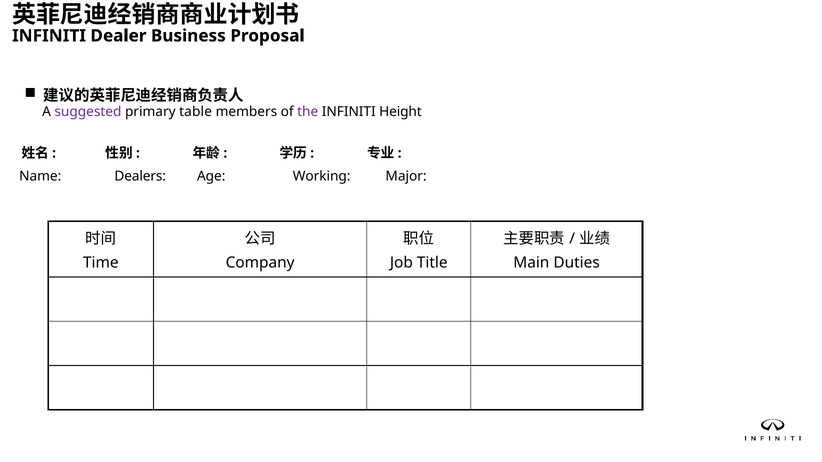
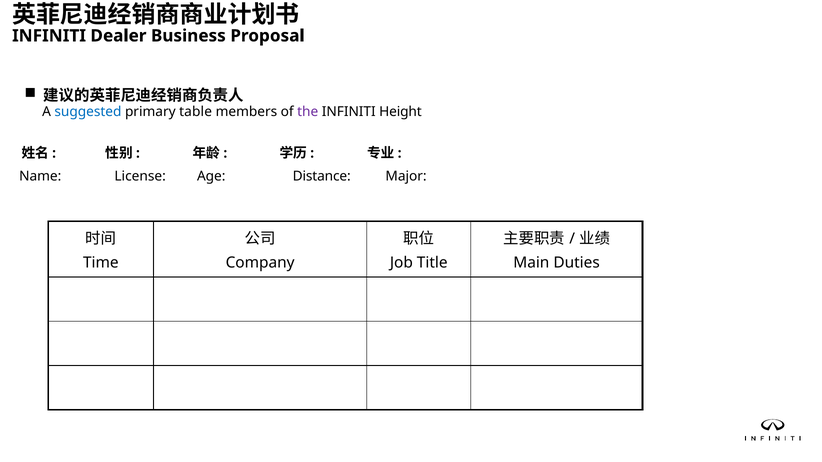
suggested colour: purple -> blue (88, 112)
Dealers: Dealers -> License (140, 177)
Working: Working -> Distance (322, 177)
